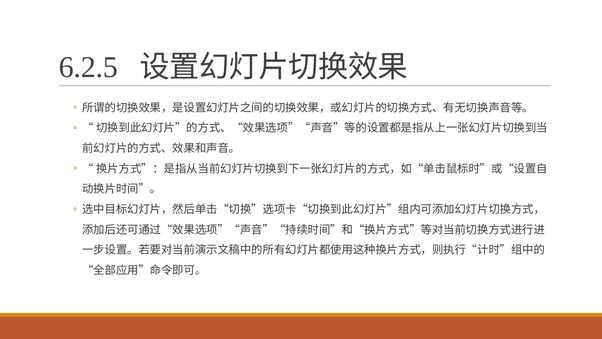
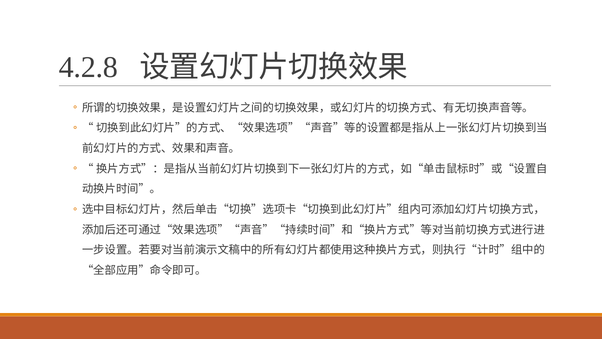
6.2.5: 6.2.5 -> 4.2.8 (88, 67)
